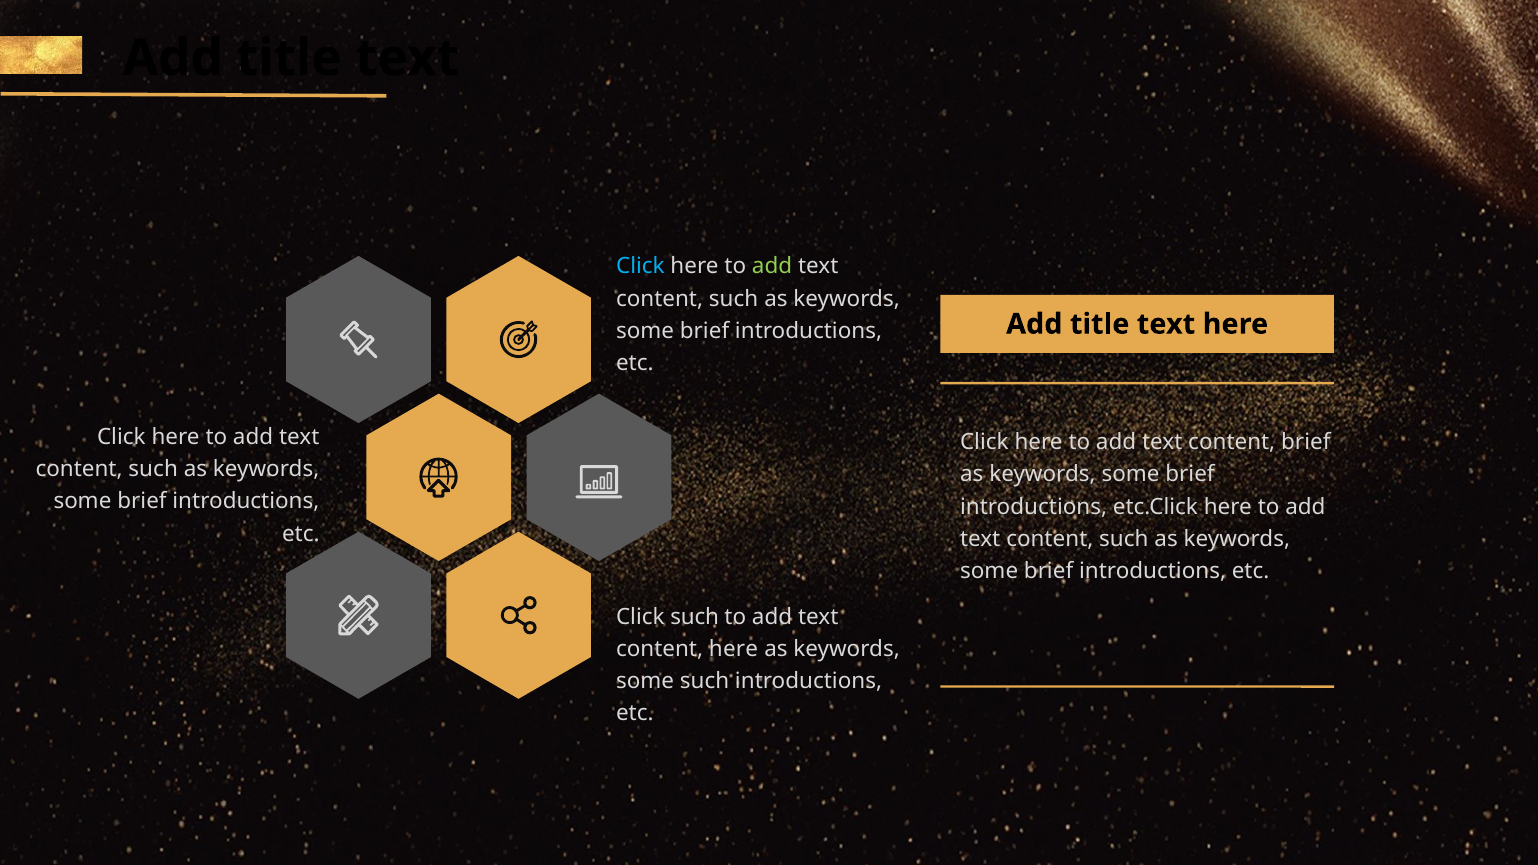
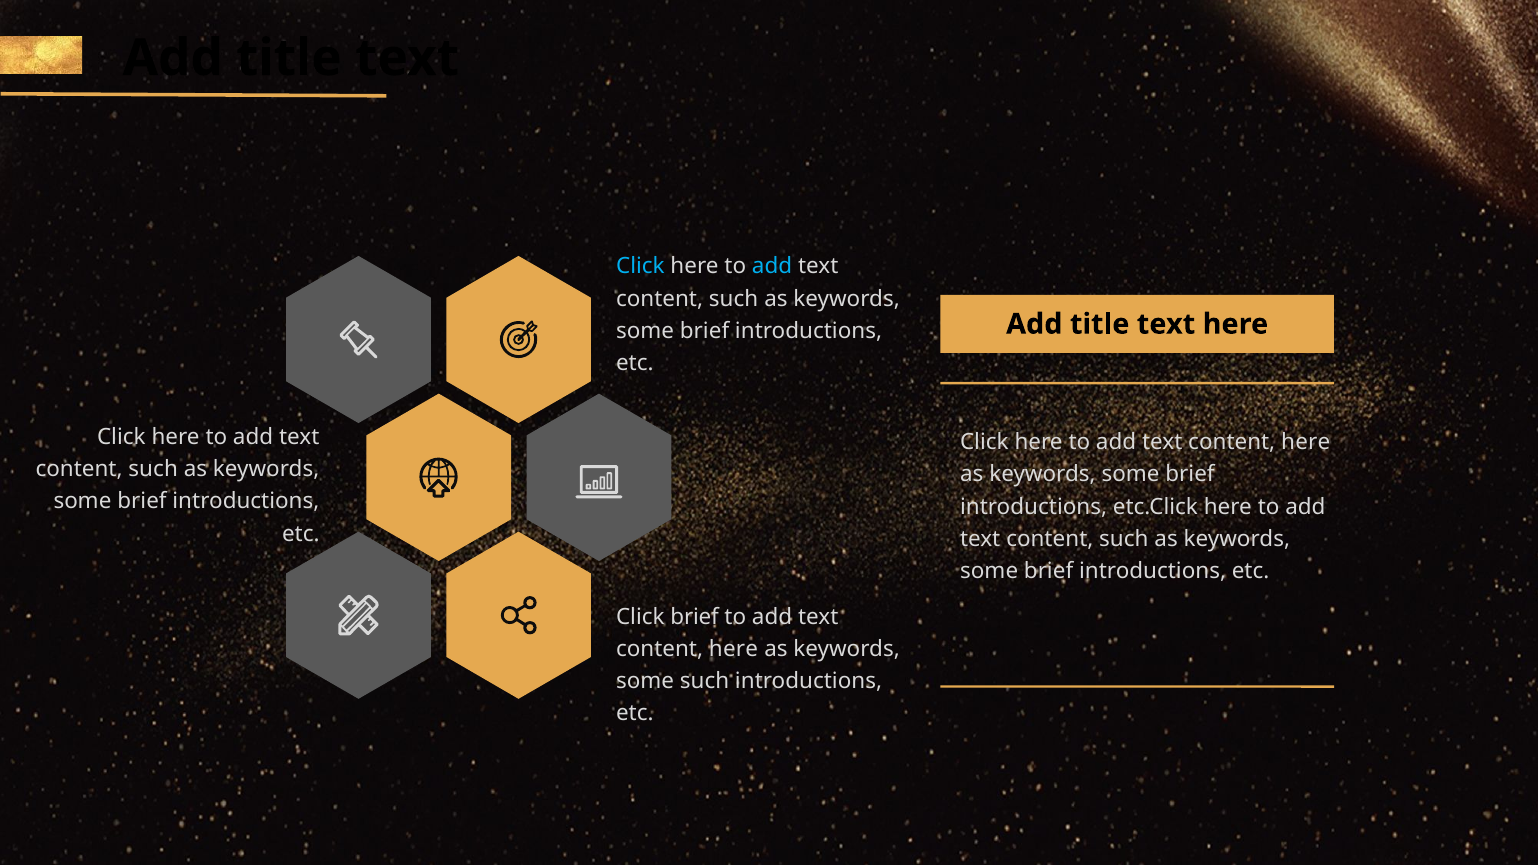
add colour: light green -> light blue (772, 267)
brief: brief -> here (1306, 442)
Click such: such -> brief (695, 617)
